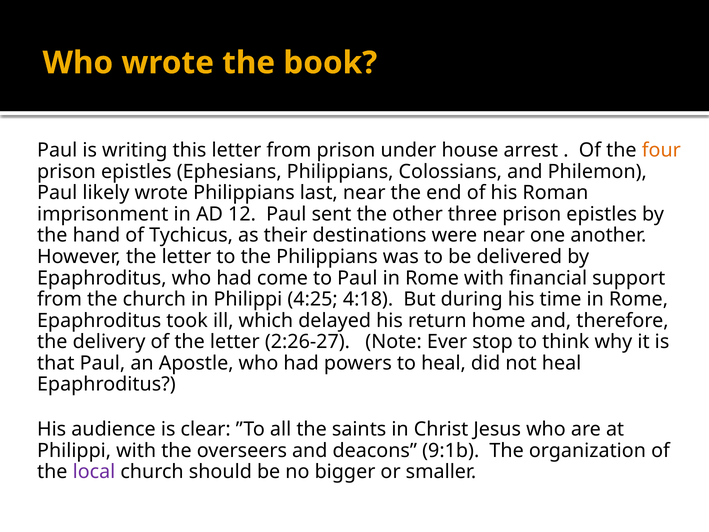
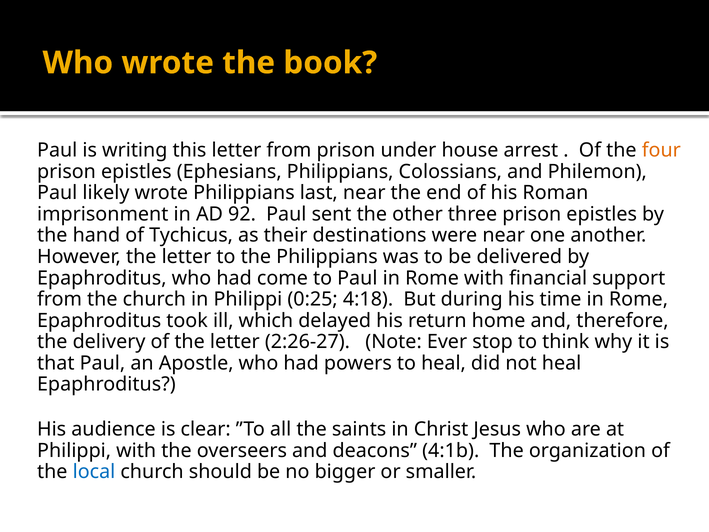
12: 12 -> 92 (242, 214)
4:25: 4:25 -> 0:25 (313, 299)
9:1b: 9:1b -> 4:1b (451, 450)
local colour: purple -> blue (94, 472)
